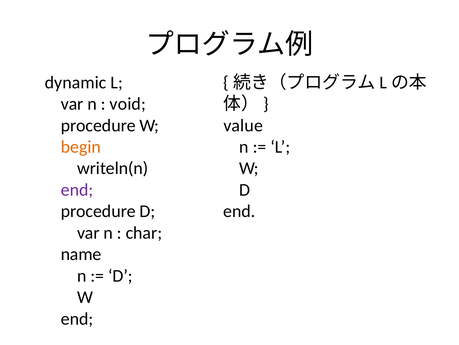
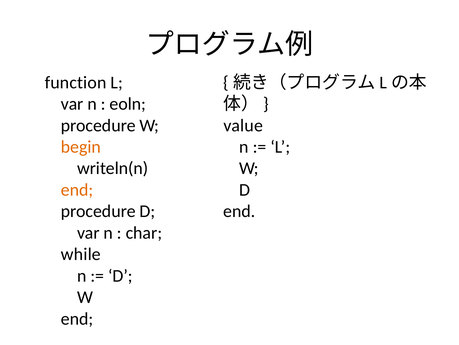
dynamic: dynamic -> function (76, 82)
void: void -> eoln (128, 104)
end colour: purple -> orange (77, 189)
name: name -> while (81, 254)
